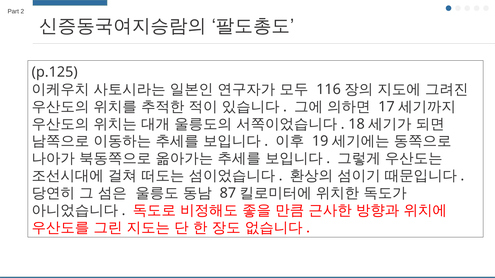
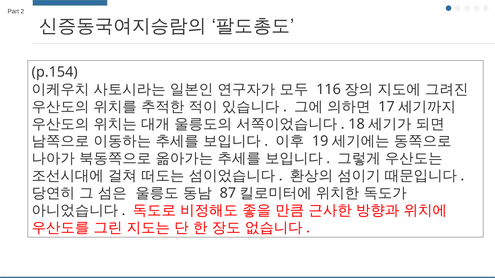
p.125: p.125 -> p.154 (55, 72)
